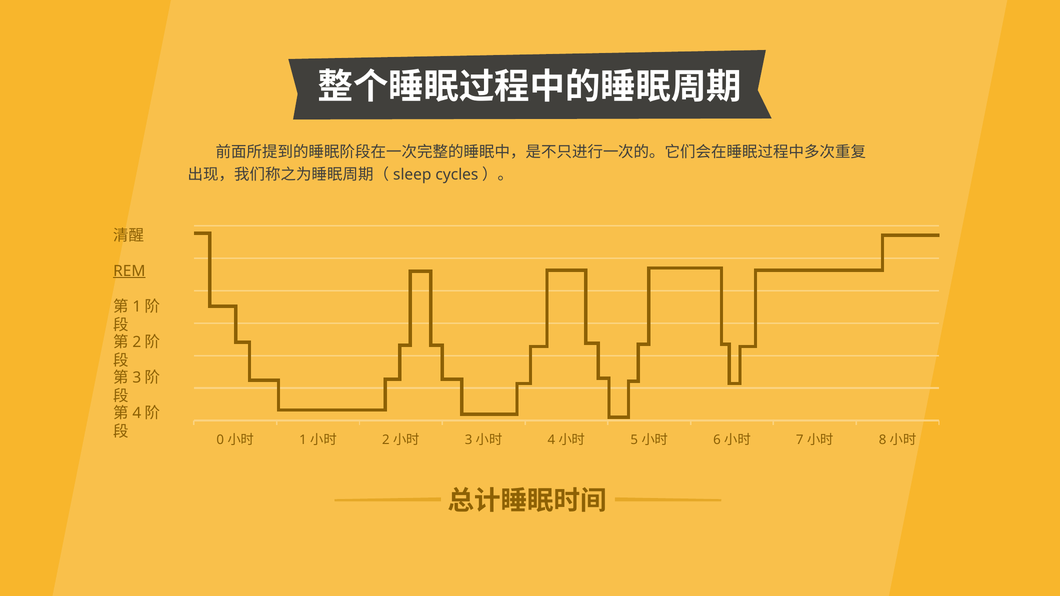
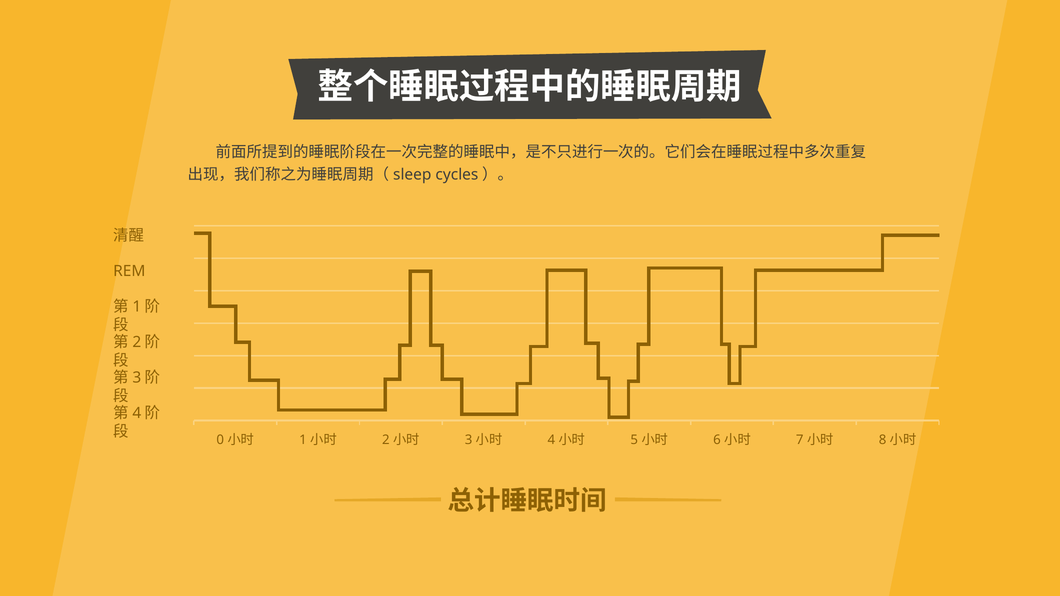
REM underline: present -> none (129, 271)
